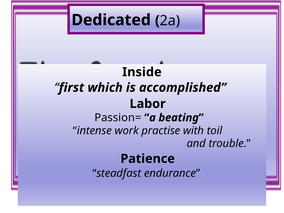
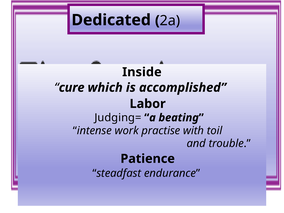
first: first -> cure (72, 88)
Passion=: Passion= -> Judging= (118, 118)
